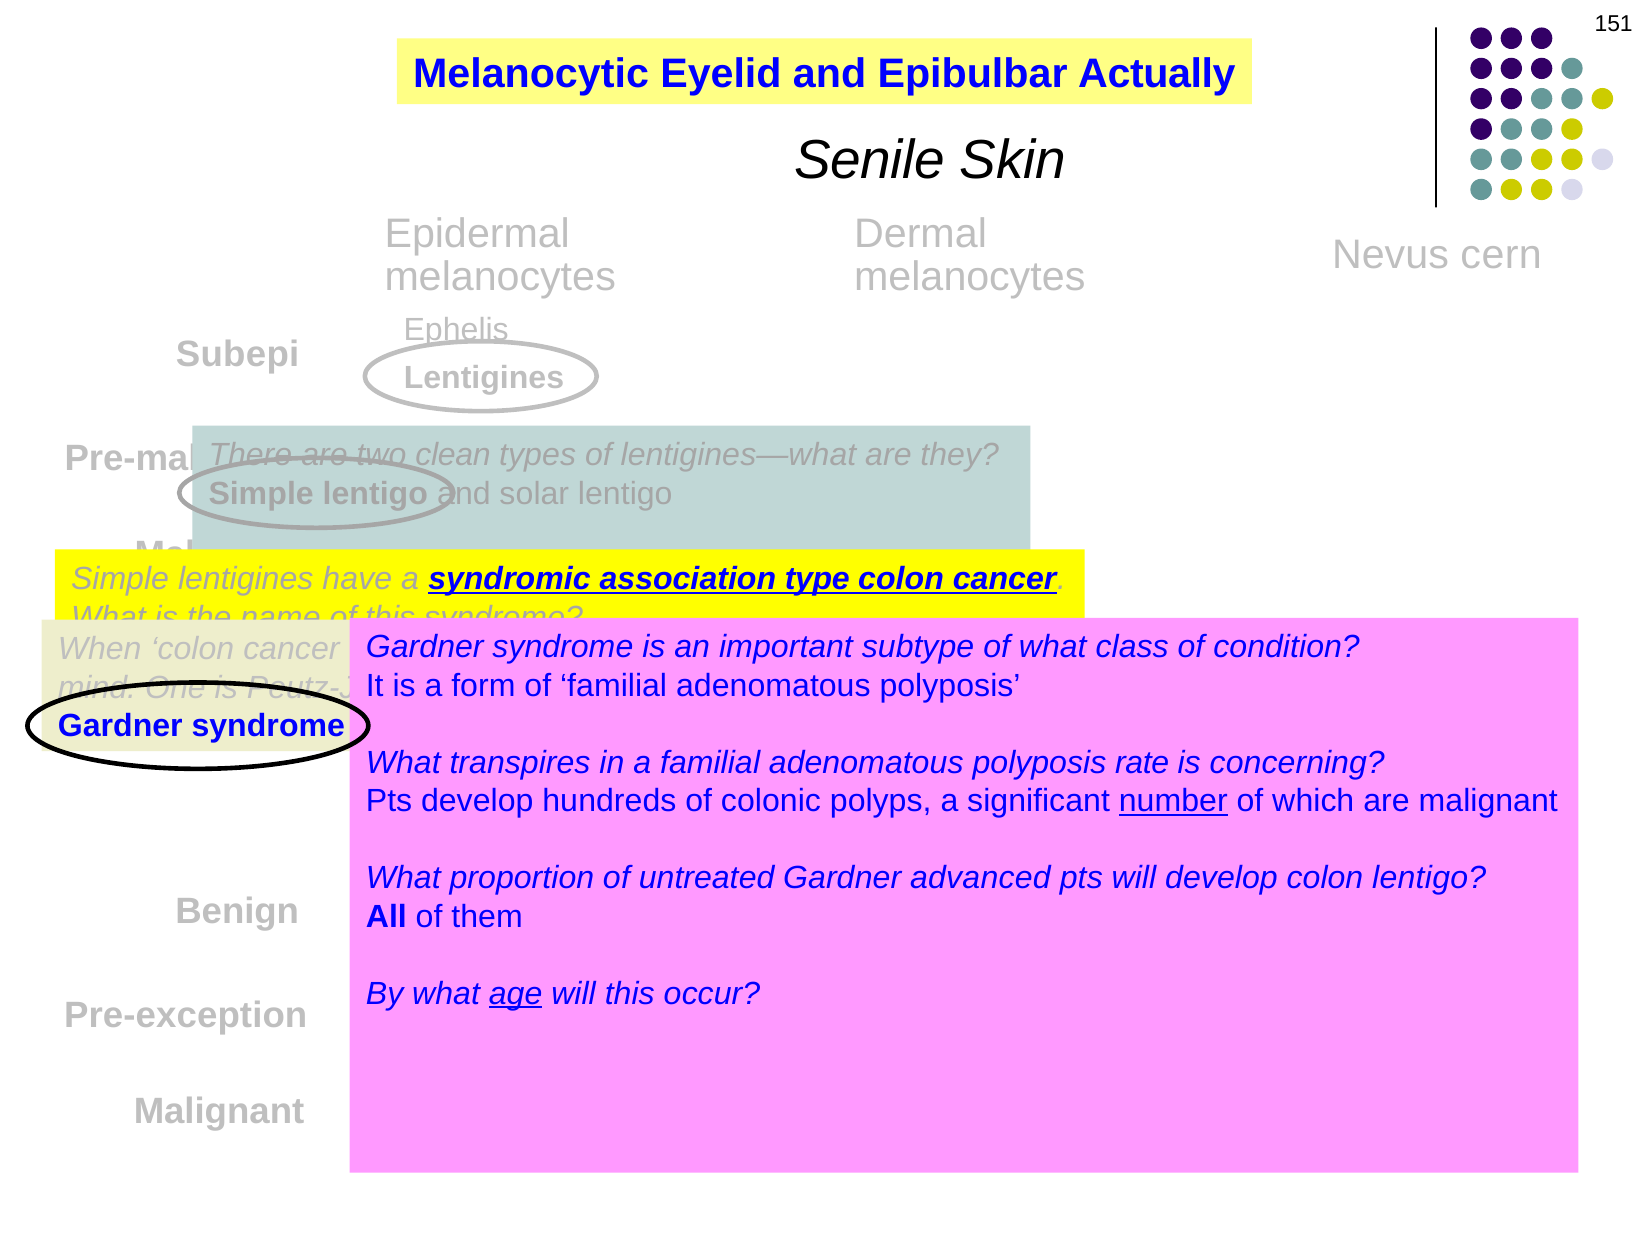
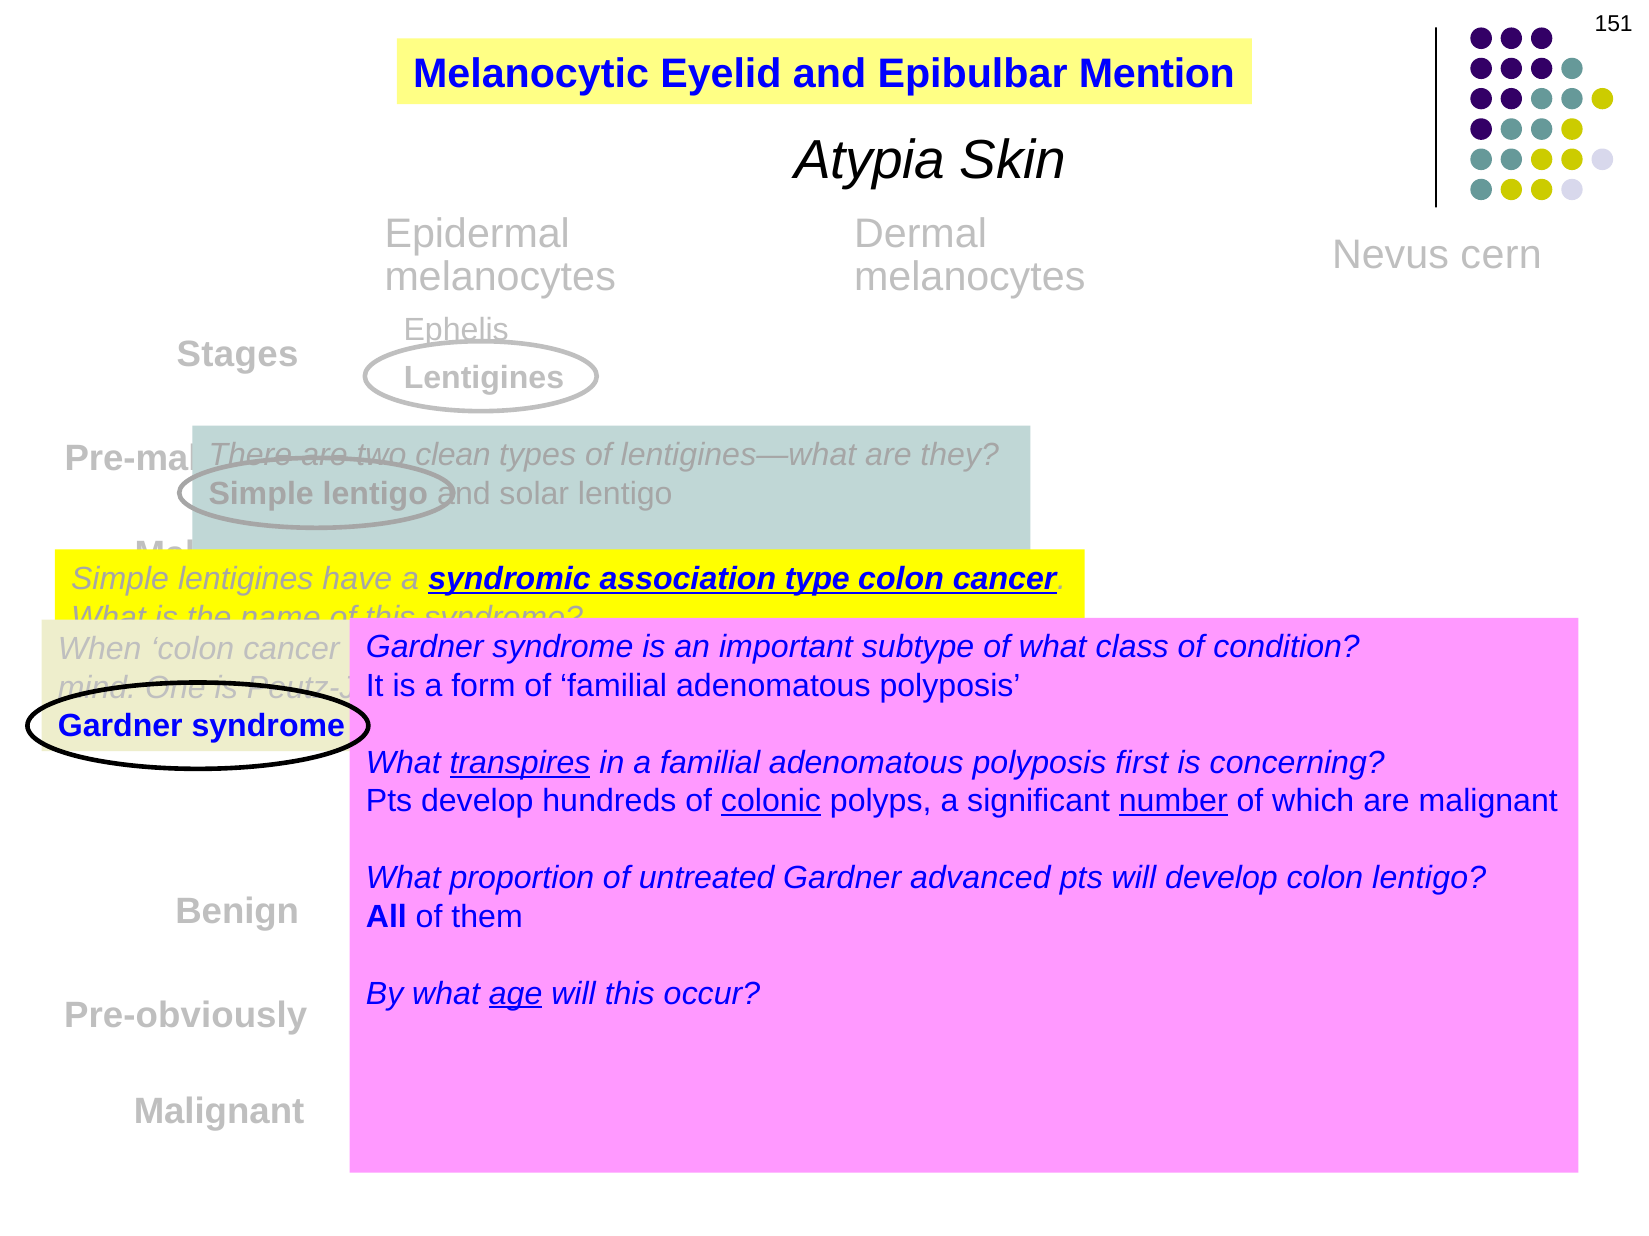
Actually: Actually -> Mention (1157, 74)
Senile: Senile -> Atypia (870, 161)
Subepi: Subepi -> Stages (238, 355)
transpires underline: none -> present (520, 763)
rate: rate -> first (1142, 763)
colonic underline: none -> present (771, 802)
Pre-exception: Pre-exception -> Pre-obviously (186, 1016)
